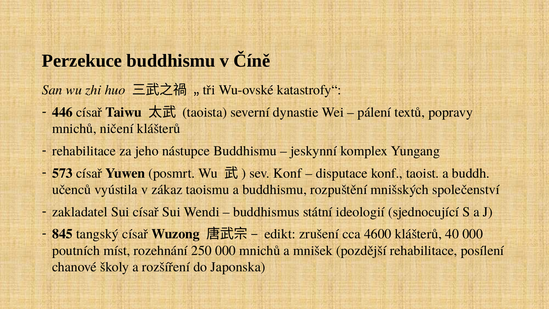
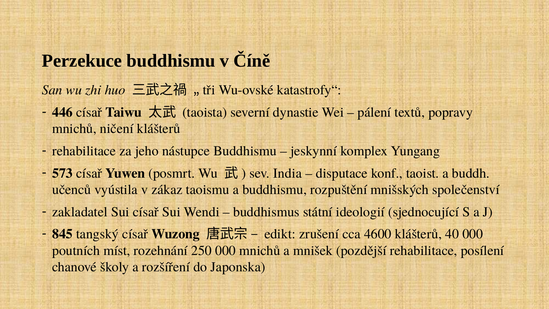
sev Konf: Konf -> India (288, 173)
